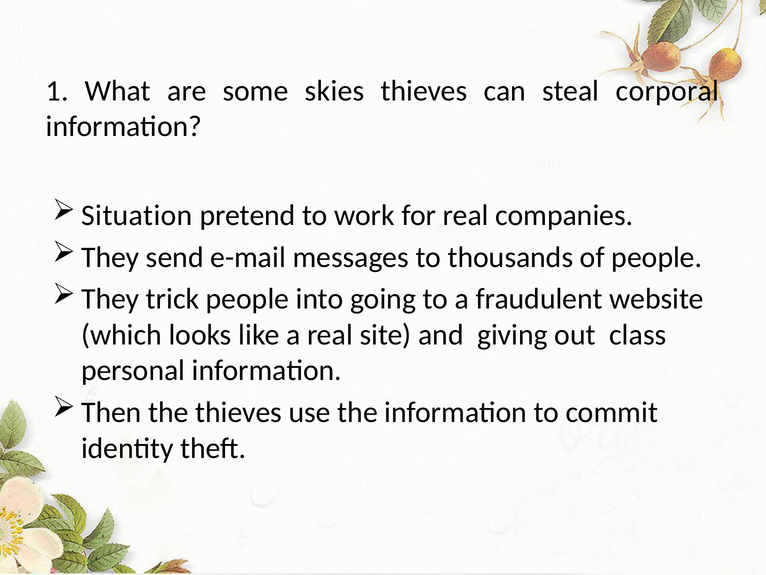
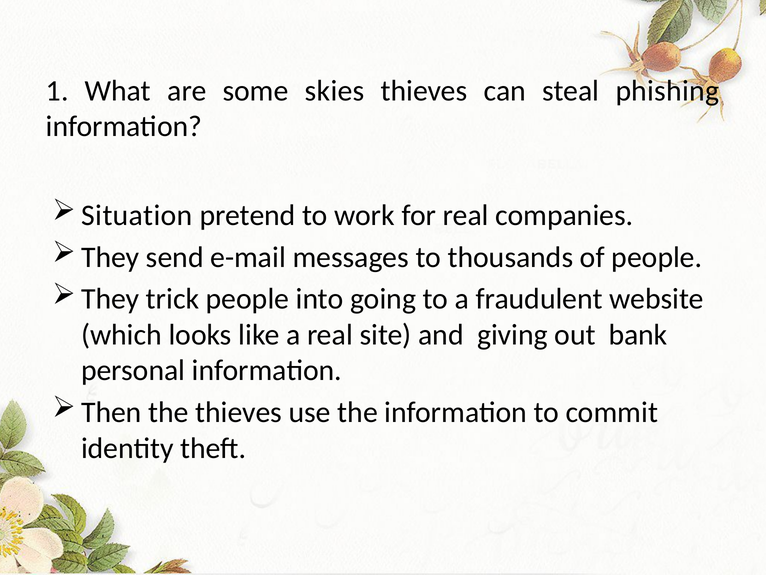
corporal: corporal -> phishing (667, 91)
class: class -> bank (638, 335)
